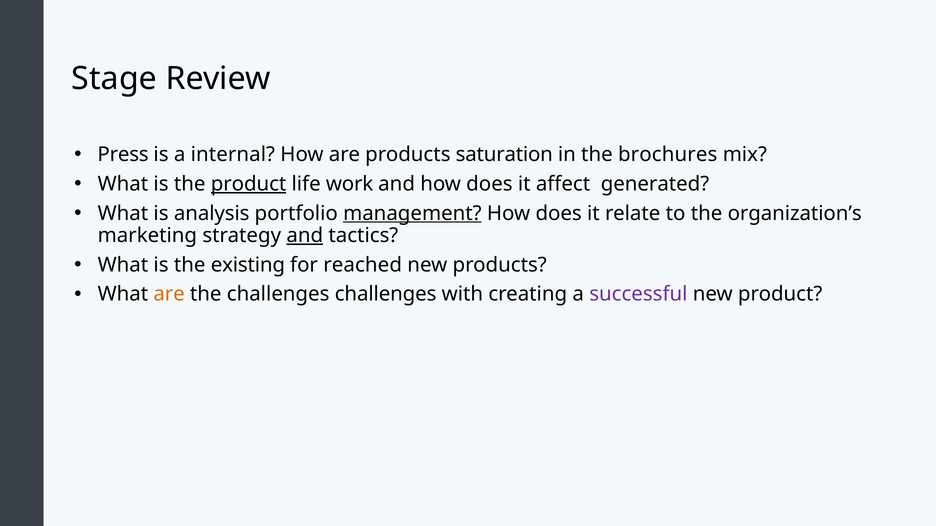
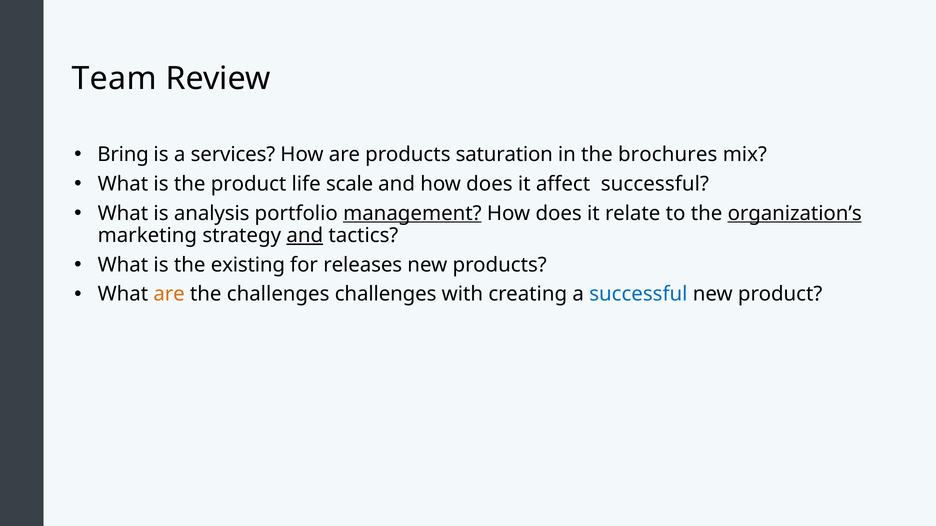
Stage: Stage -> Team (114, 79)
Press: Press -> Bring (123, 155)
internal: internal -> services (233, 155)
product underline: present -> none (249, 184)
work: work -> scale (350, 184)
affect generated: generated -> successful (655, 184)
organization’s underline: none -> present (795, 213)
reached: reached -> releases (363, 265)
successful colour: purple -> blue (638, 294)
